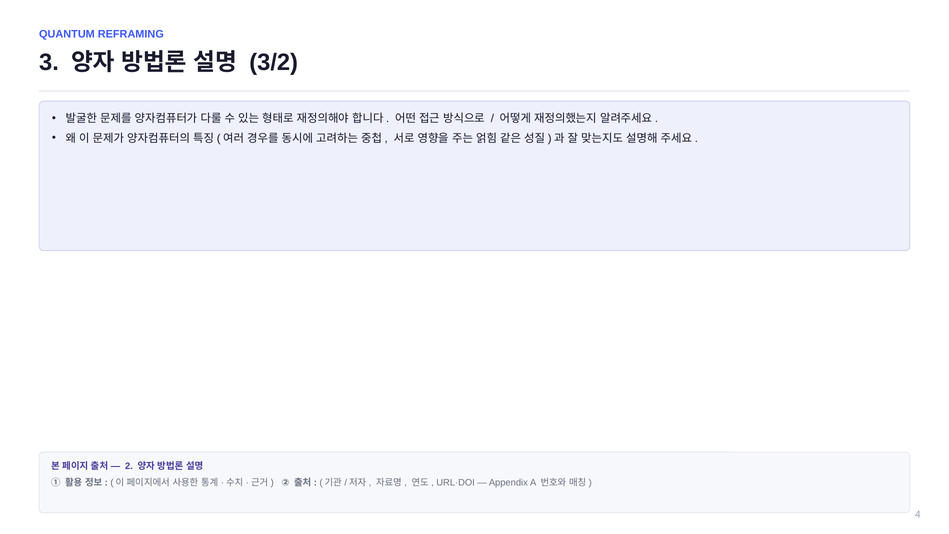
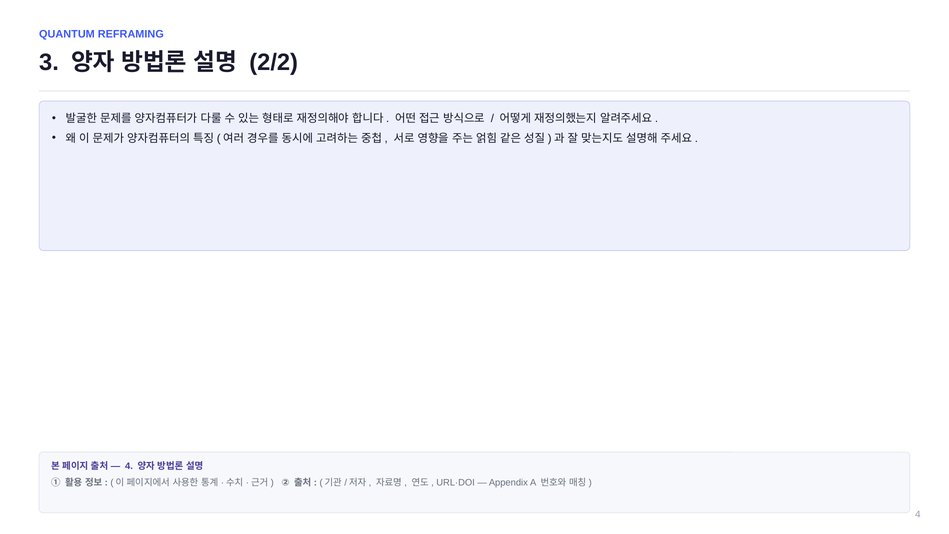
3/2: 3/2 -> 2/2 (274, 63)
2: 2 -> 4 (129, 466)
